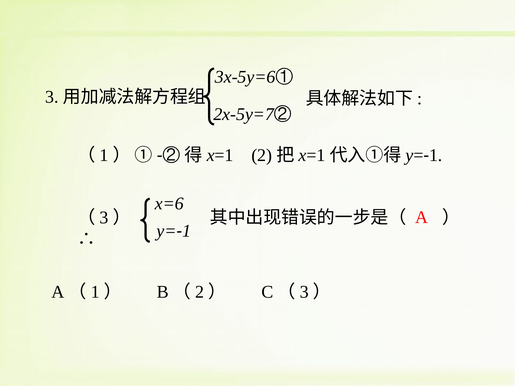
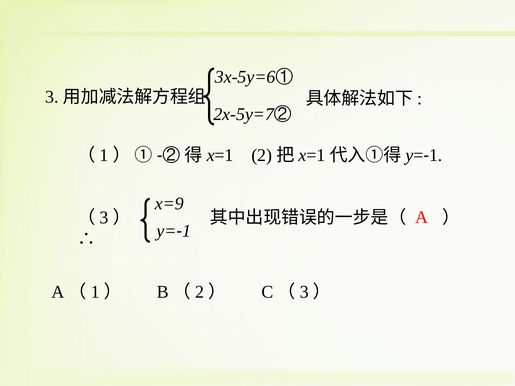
x=6: x=6 -> x=9 (169, 204)
